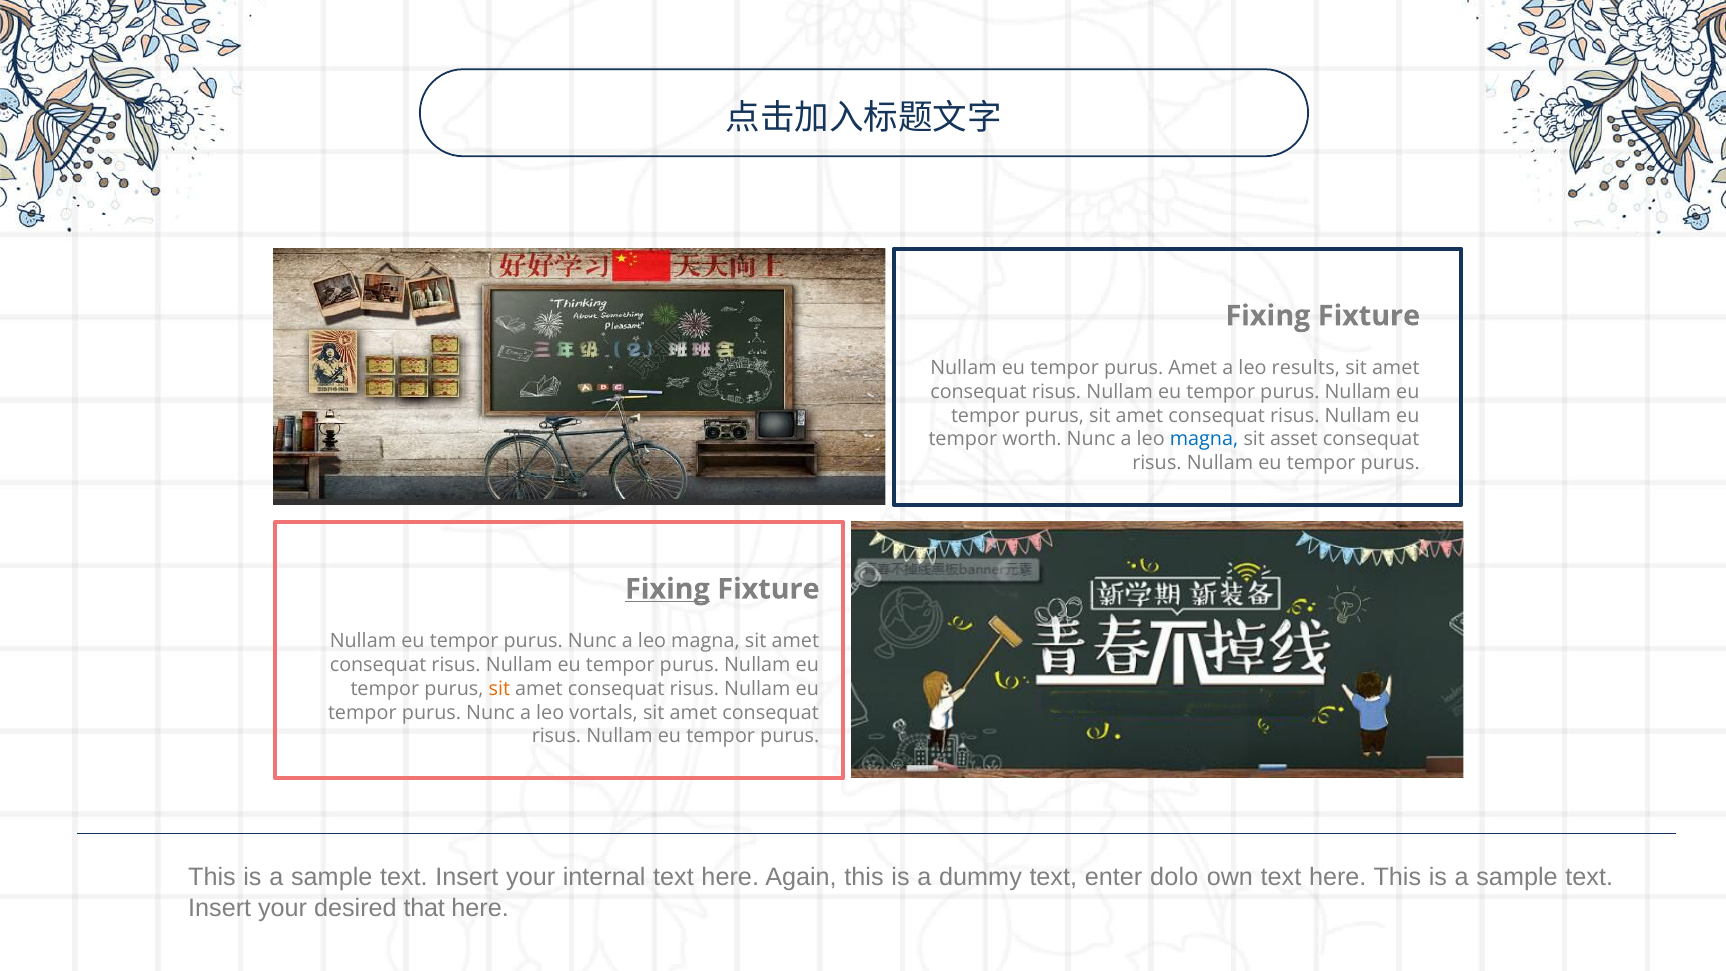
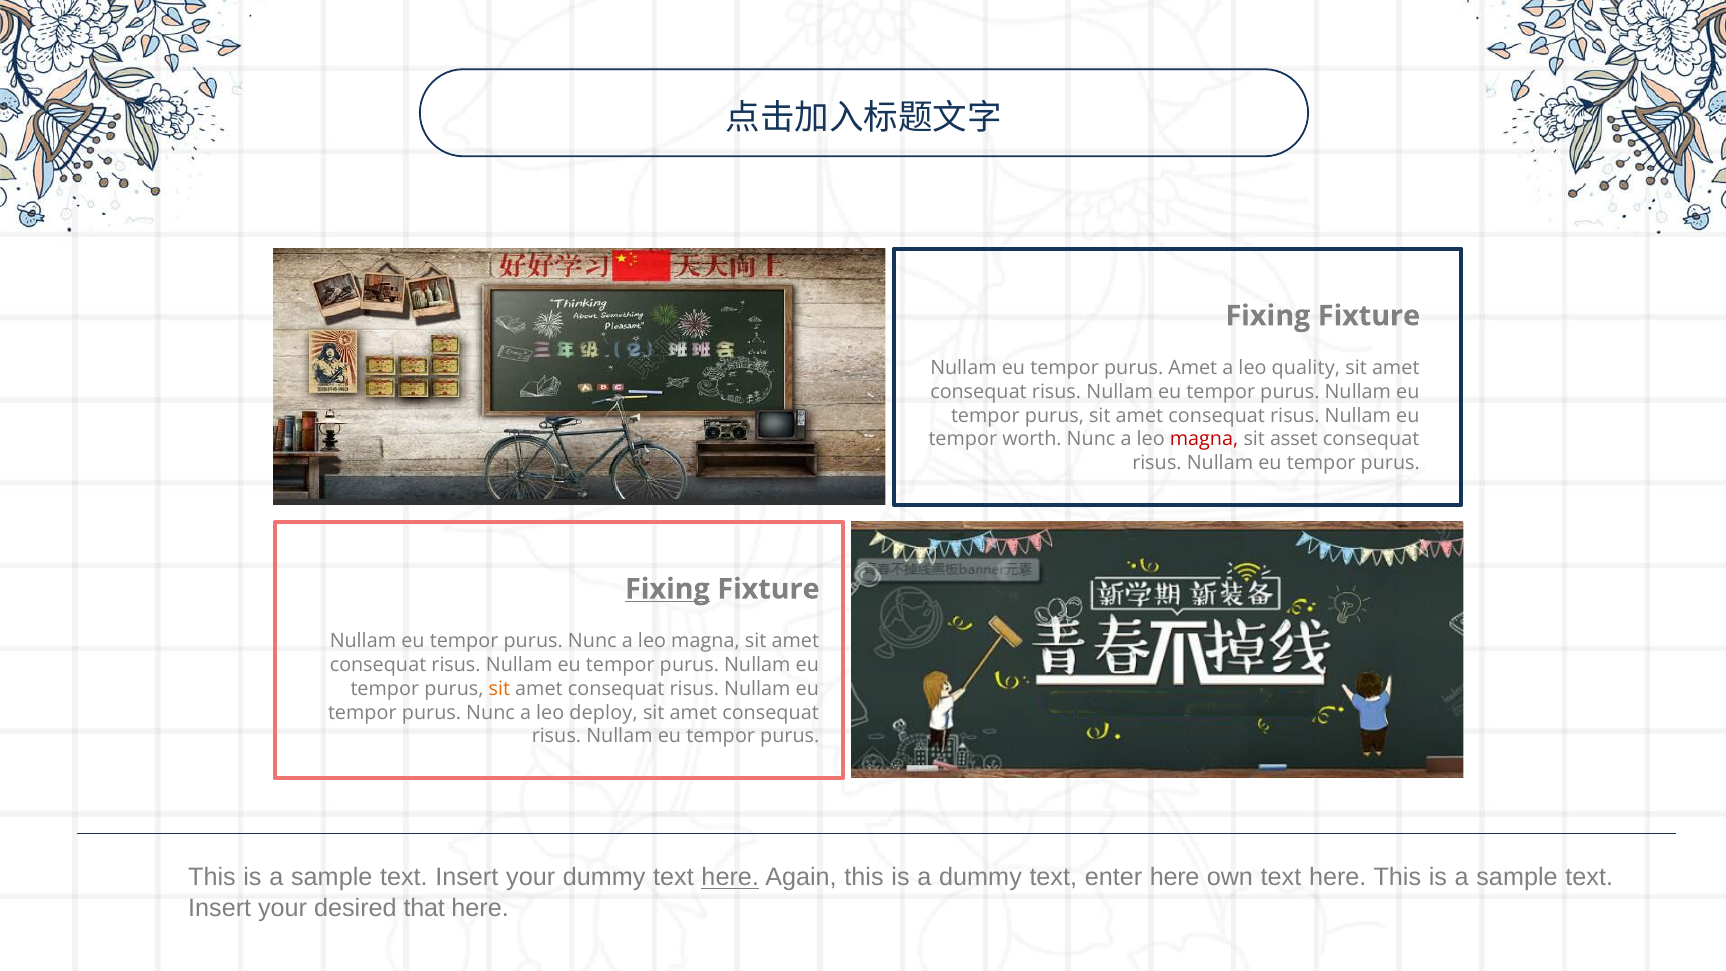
results: results -> quality (1306, 368)
magna colour: blue -> red (1204, 439)
vortals: vortals -> deploy (603, 713)
your internal: internal -> dummy (604, 878)
here underline: none -> present (730, 878)
enter dolo: dolo -> here (1175, 878)
